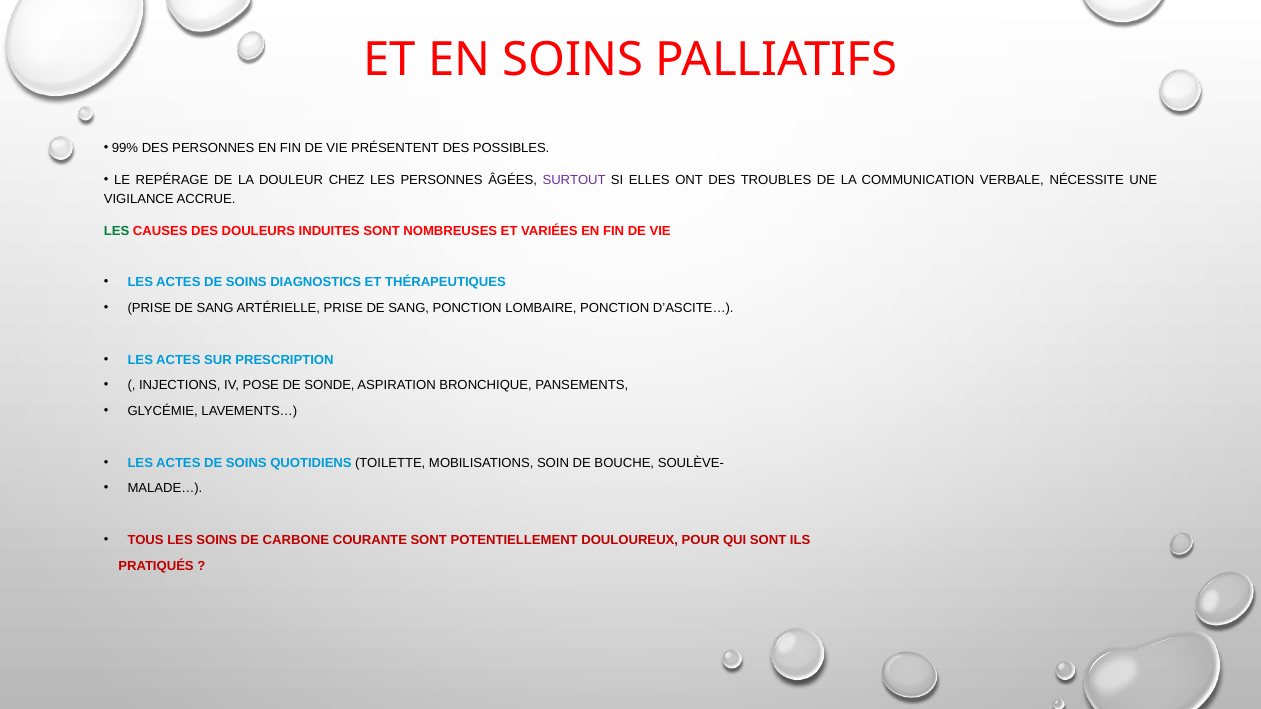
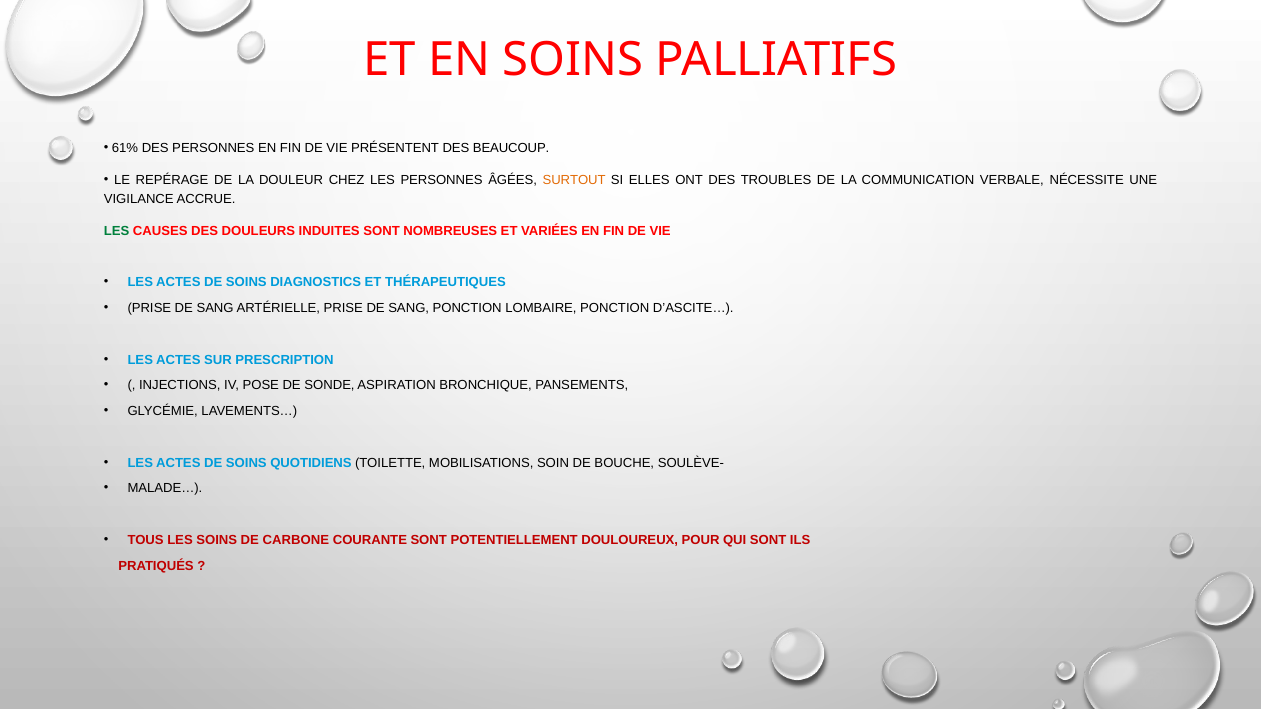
99%: 99% -> 61% (125, 148)
POSSIBLES: POSSIBLES -> BEAUCOUP (511, 148)
SURTOUT colour: purple -> orange (574, 180)
